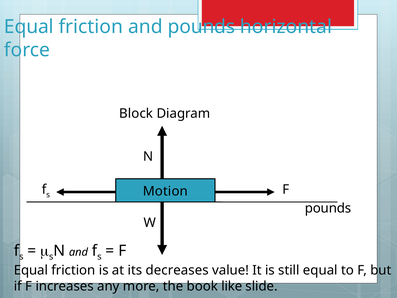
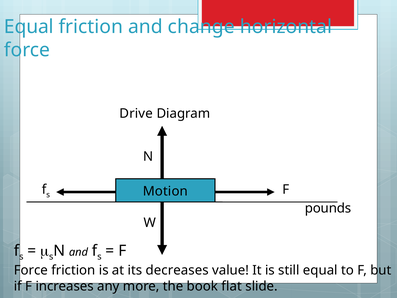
and pounds: pounds -> change (201, 27)
Block: Block -> Drive (136, 113)
Equal: Equal -> Force (31, 270)
like: like -> flat (232, 286)
